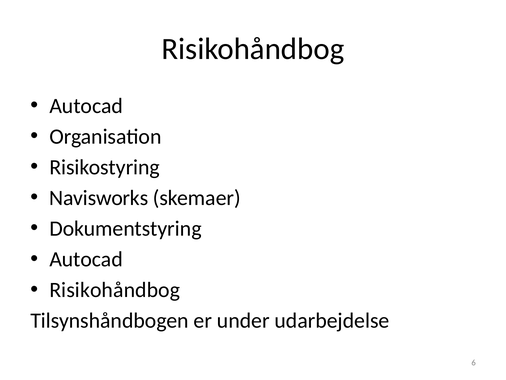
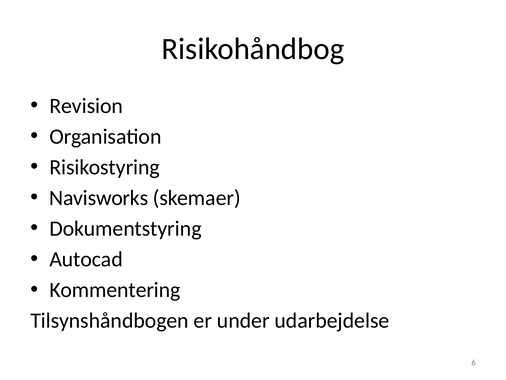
Autocad: Autocad -> Revision (86, 106)
Risikohåndbog: Risikohåndbog -> Kommentering (115, 290)
